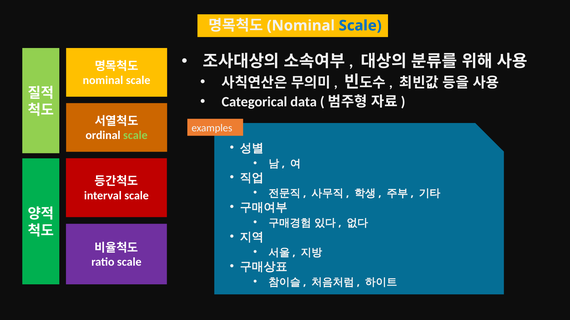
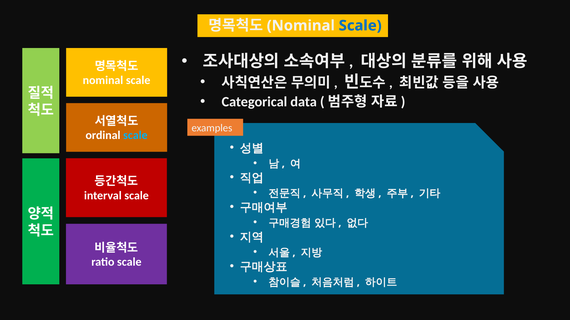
scale colour: light green -> light blue (135, 136)
